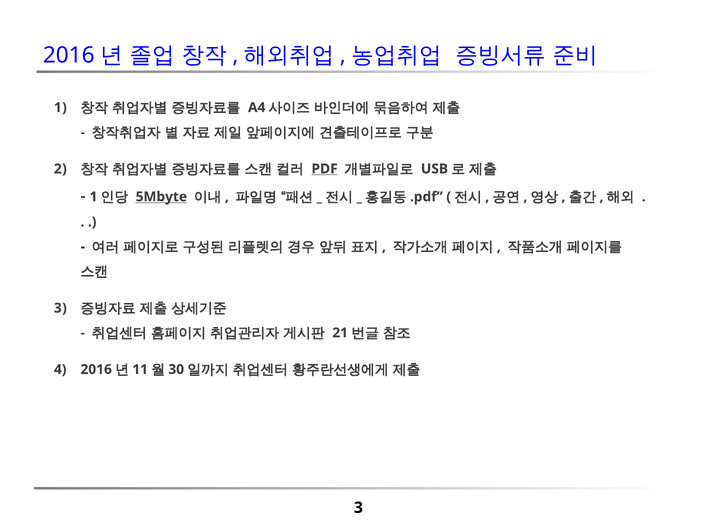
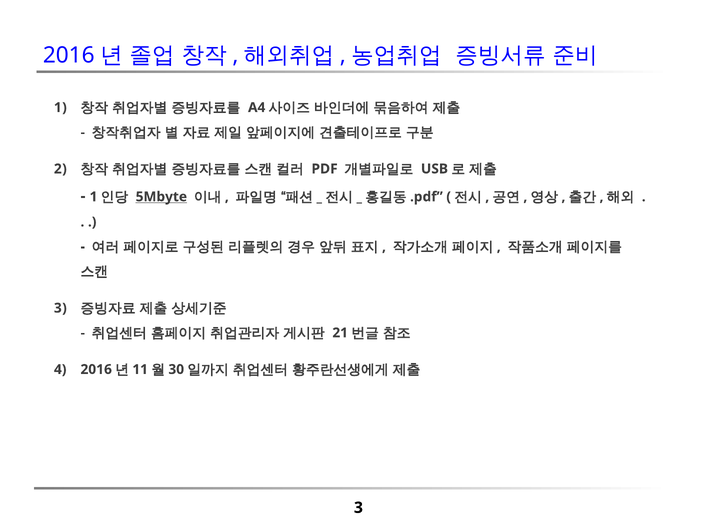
PDF underline: present -> none (325, 169)
